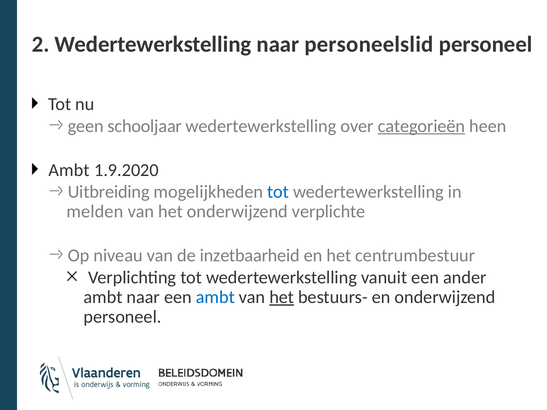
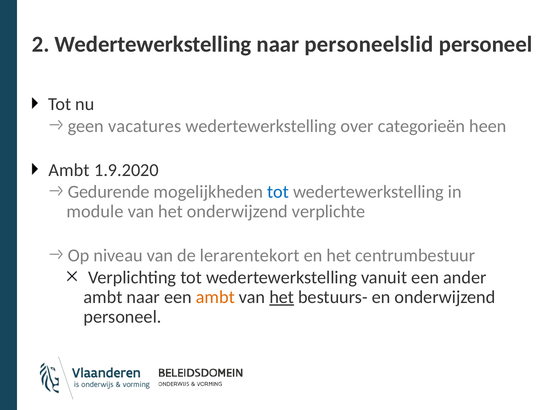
schooljaar: schooljaar -> vacatures (145, 126)
categorieën underline: present -> none (421, 126)
Uitbreiding: Uitbreiding -> Gedurende (109, 192)
melden: melden -> module (95, 212)
inzetbaarheid: inzetbaarheid -> lerarentekort (250, 256)
ambt colour: blue -> orange (215, 297)
